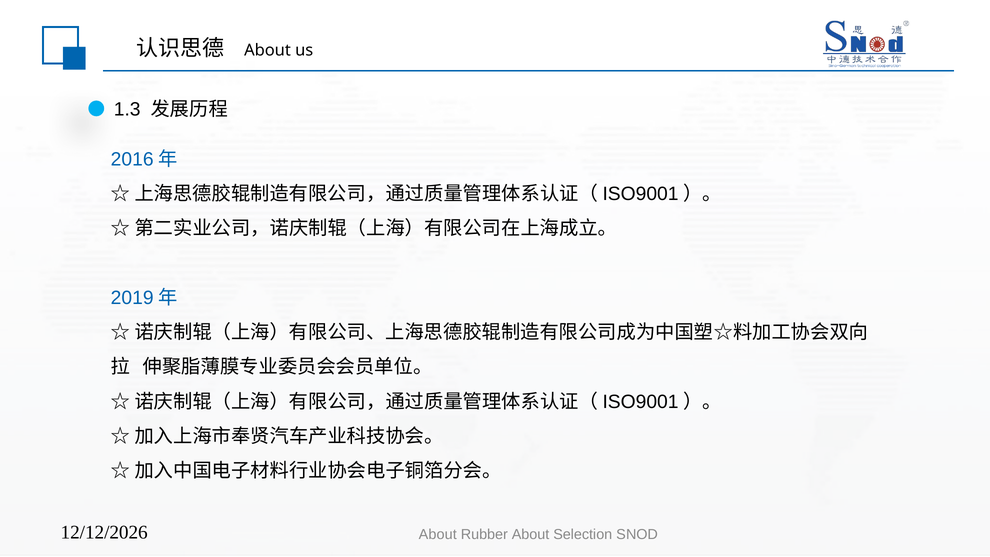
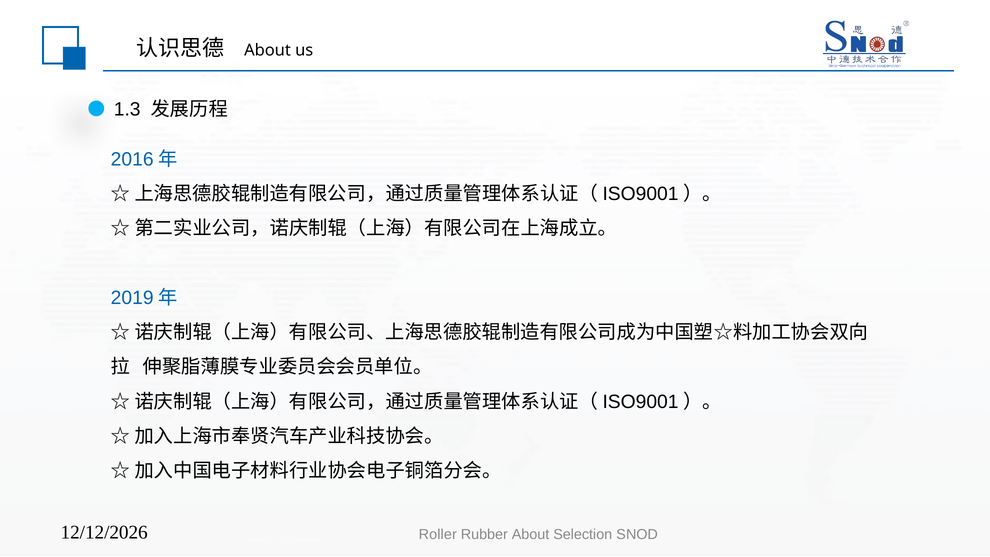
About: About -> Roller (438, 535)
